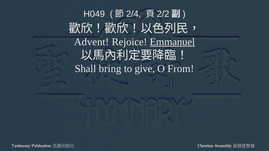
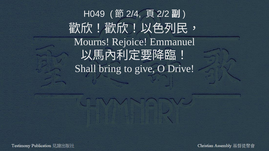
Advent: Advent -> Mourns (92, 42)
Emmanuel underline: present -> none (172, 42)
From: From -> Drive (181, 69)
